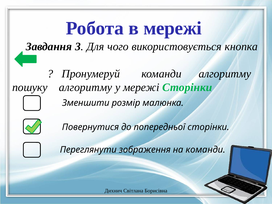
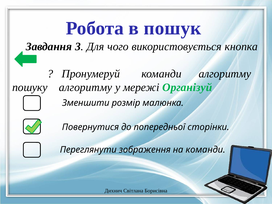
в мережі: мережі -> пошук (172, 28)
мережі Сторінки: Сторінки -> Організуй (187, 87)
